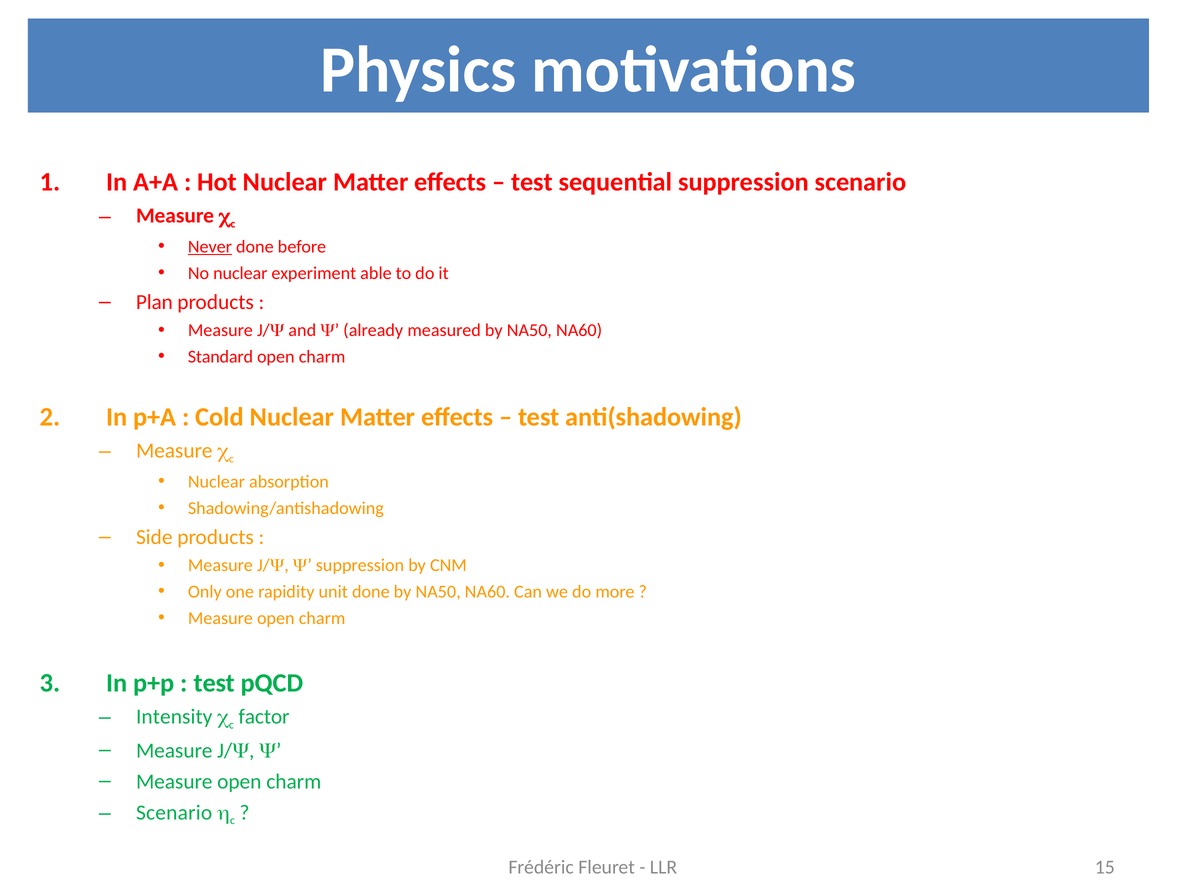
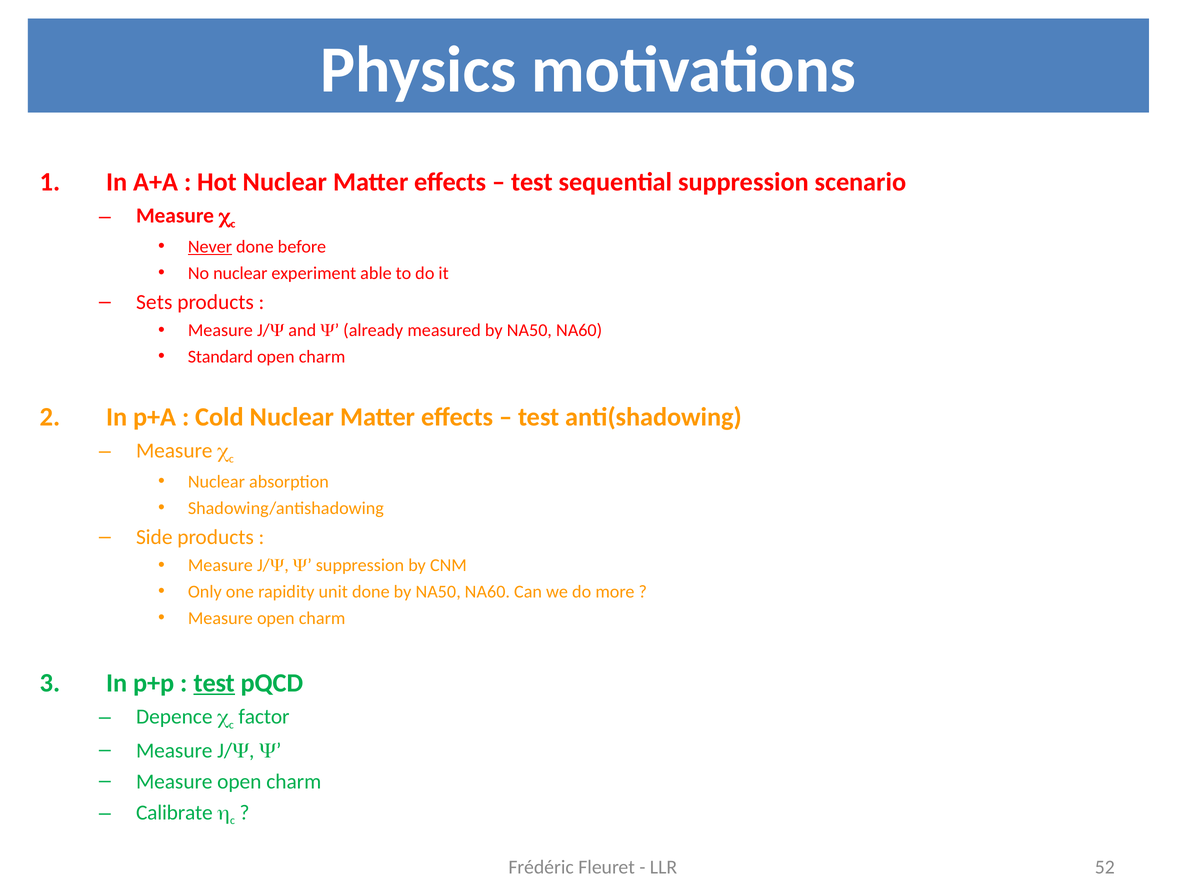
Plan: Plan -> Sets (154, 303)
test underline: none -> present (214, 683)
Intensity: Intensity -> Depence (174, 717)
Scenario: Scenario -> Calibrate (174, 813)
15: 15 -> 52 (1105, 867)
